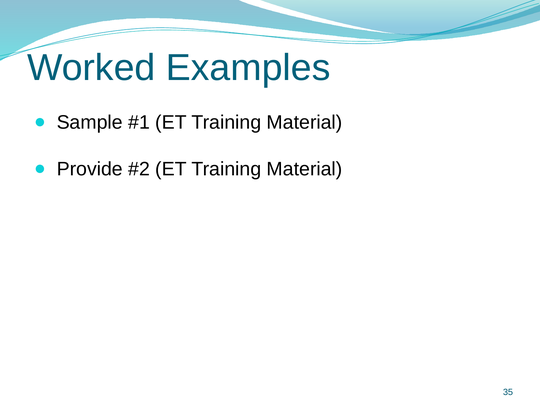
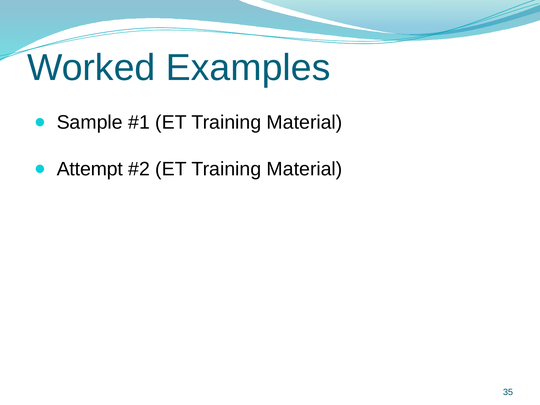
Provide: Provide -> Attempt (90, 169)
